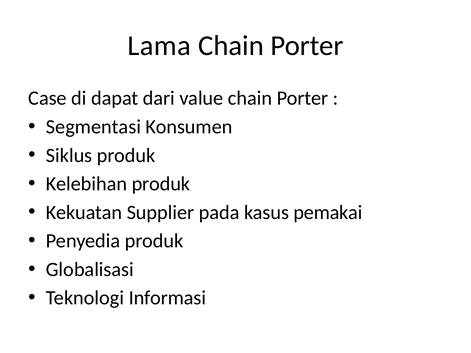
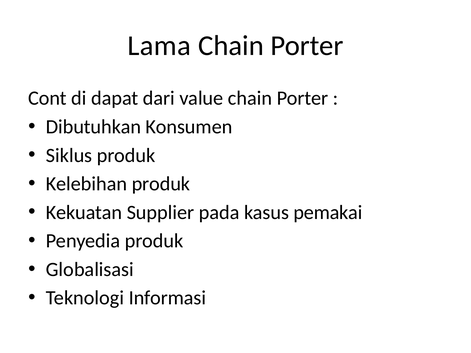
Case: Case -> Cont (48, 98)
Segmentasi: Segmentasi -> Dibutuhkan (94, 127)
